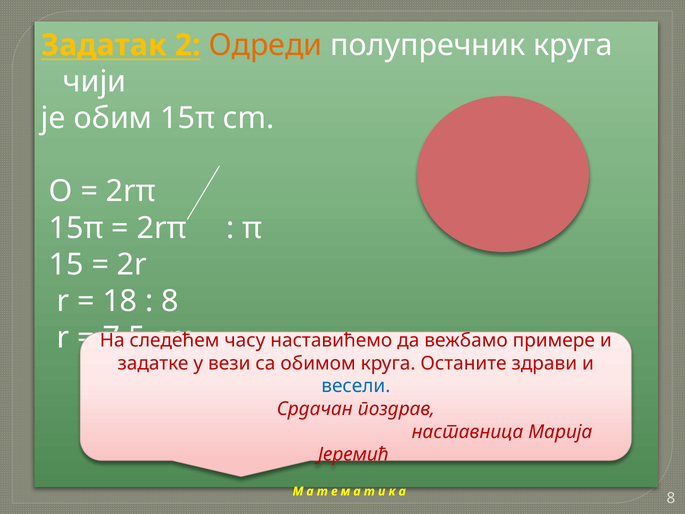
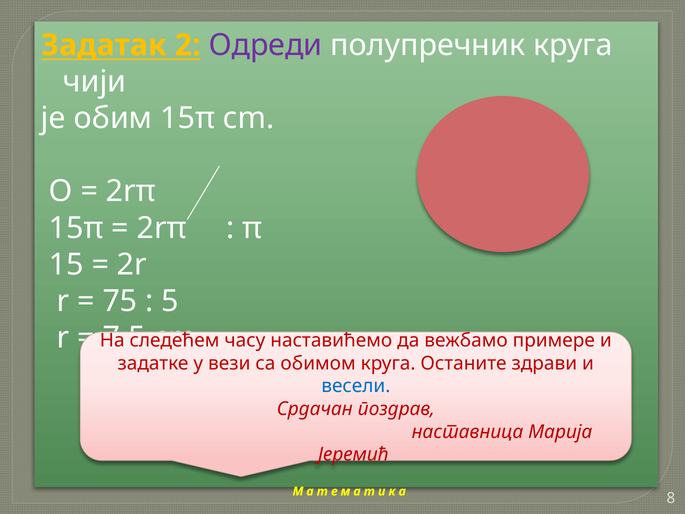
Одреди colour: orange -> purple (265, 45)
18: 18 -> 75 (120, 301)
8: 8 -> 5 (170, 301)
